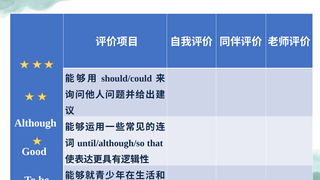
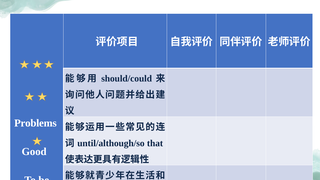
Although: Although -> Problems (35, 123)
